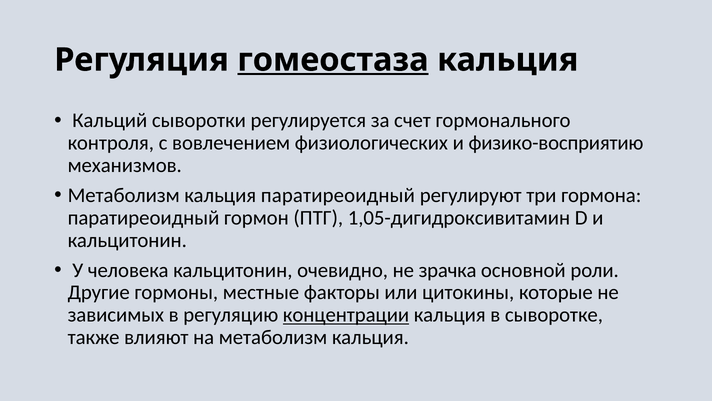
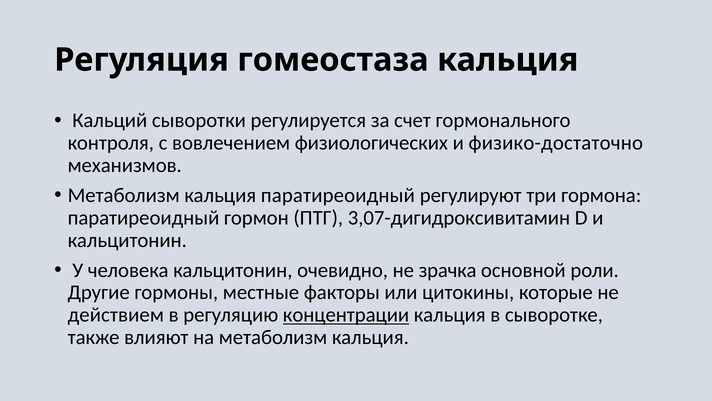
гомеостаза underline: present -> none (333, 60)
физико-восприятию: физико-восприятию -> физико-достаточно (556, 143)
1,05-дигидроксивитамин: 1,05-дигидроксивитамин -> 3,07-дигидроксивитамин (459, 218)
зависимых: зависимых -> действием (116, 315)
